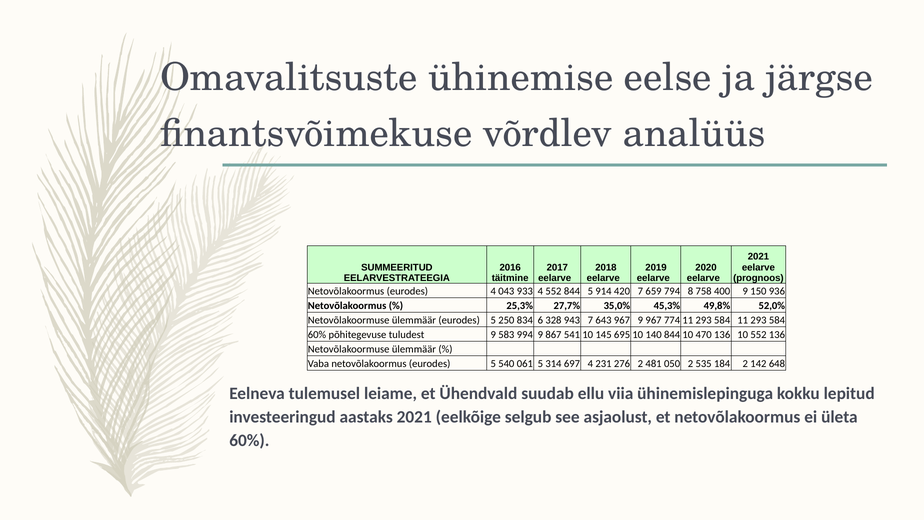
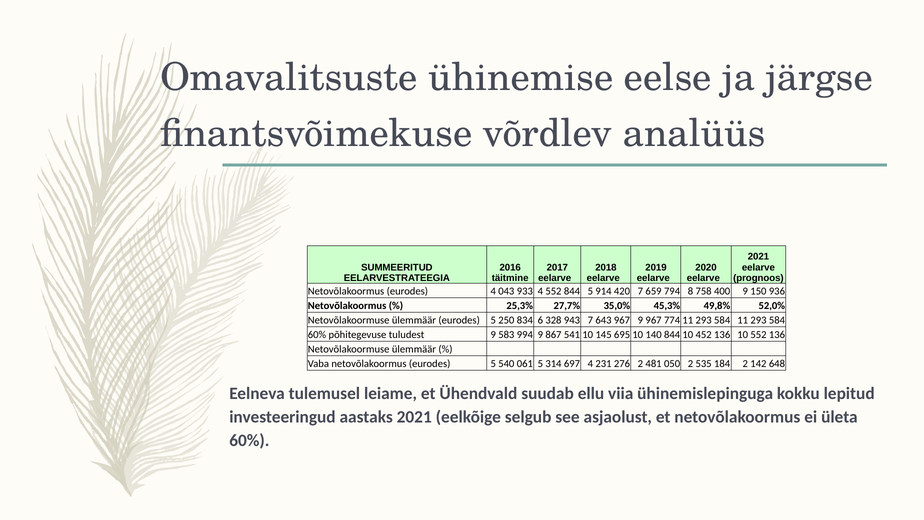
470: 470 -> 452 (704, 335)
